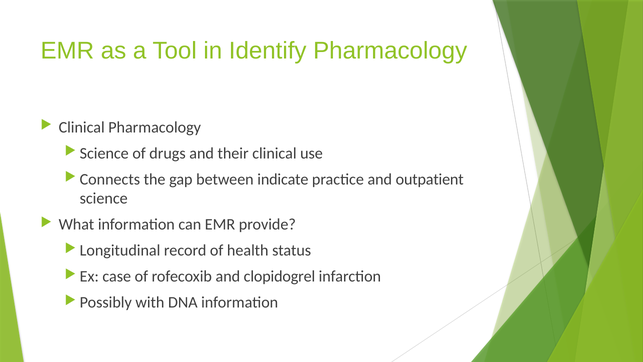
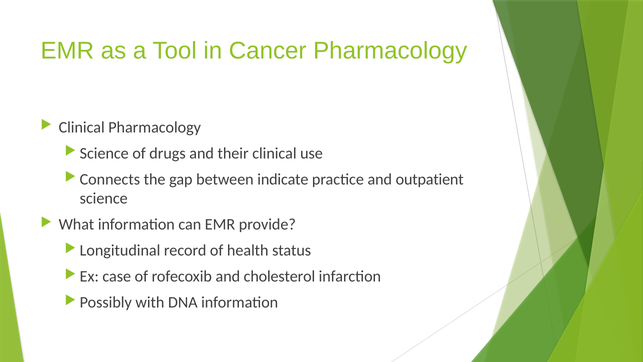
Identify: Identify -> Cancer (268, 51)
clopidogrel: clopidogrel -> cholesterol (279, 276)
